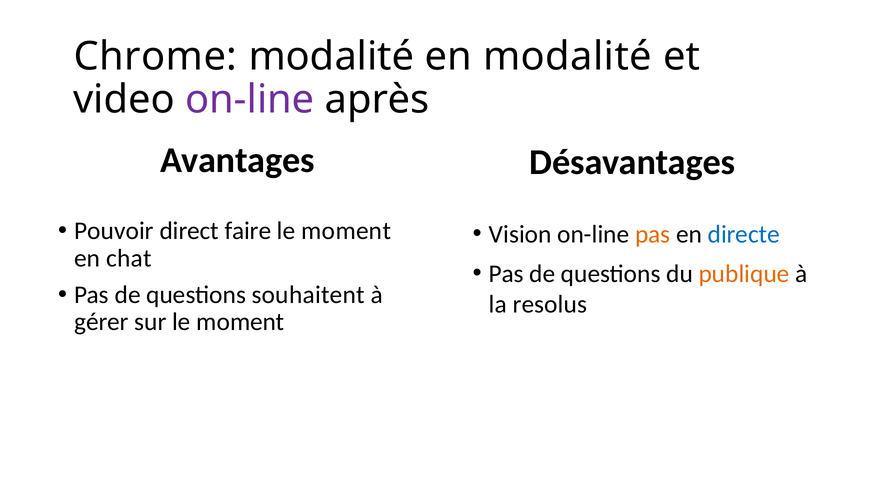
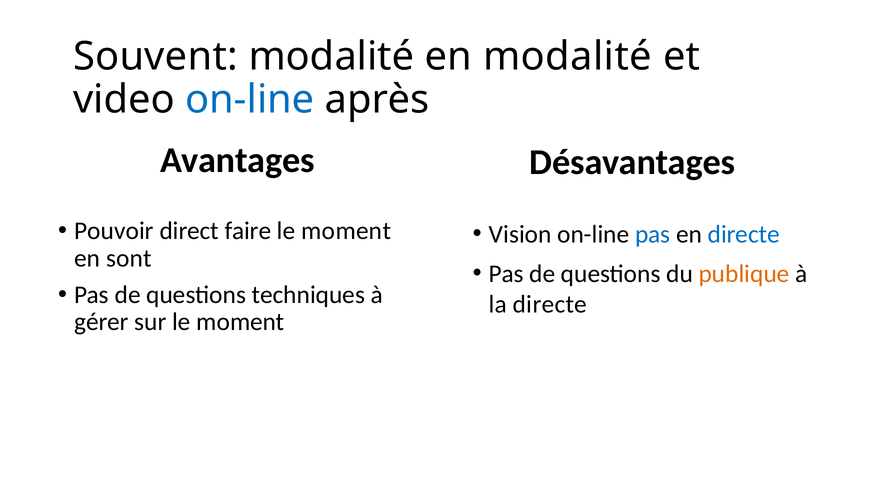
Chrome: Chrome -> Souvent (155, 57)
on-line colour: purple -> blue (250, 100)
pas colour: orange -> blue (653, 234)
chat: chat -> sont (129, 258)
souhaitent: souhaitent -> techniques (308, 295)
la resolus: resolus -> directe (550, 304)
